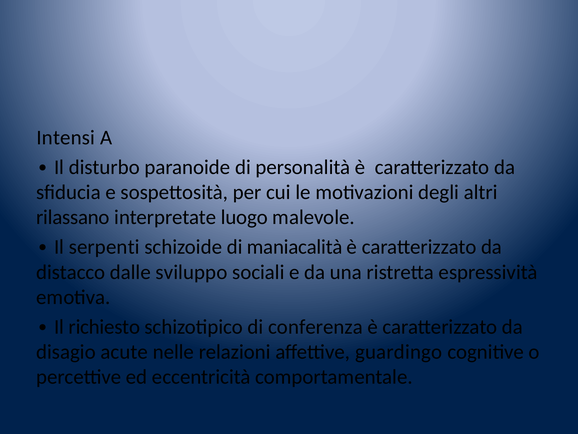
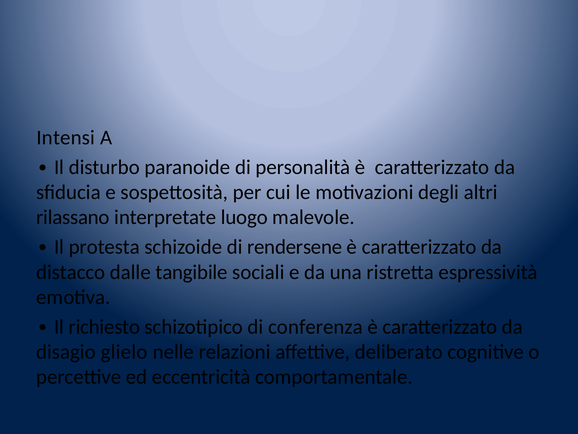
serpenti: serpenti -> protesta (104, 247)
maniacalità: maniacalità -> rendersene (295, 247)
sviluppo: sviluppo -> tangibile (192, 272)
acute: acute -> glielo (124, 352)
guardingo: guardingo -> deliberato (399, 352)
